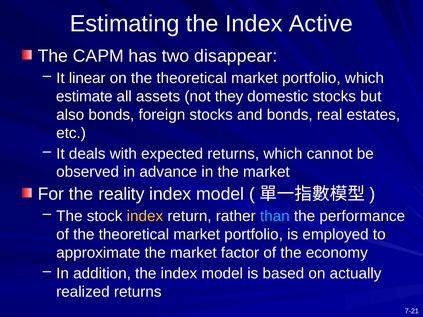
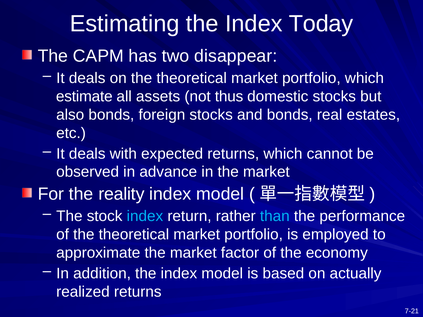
Active: Active -> Today (321, 24)
linear: linear -> deals (87, 78)
they: they -> thus (229, 96)
index colour: yellow -> light blue (145, 216)
